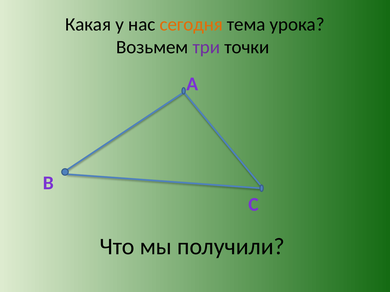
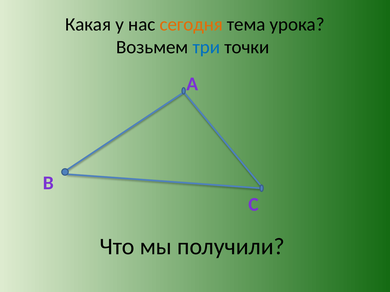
три colour: purple -> blue (206, 47)
